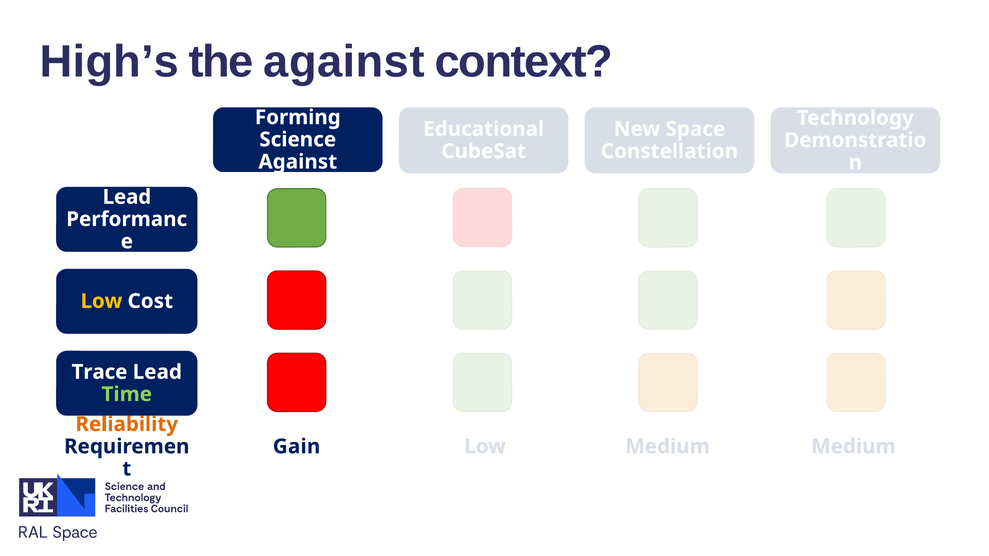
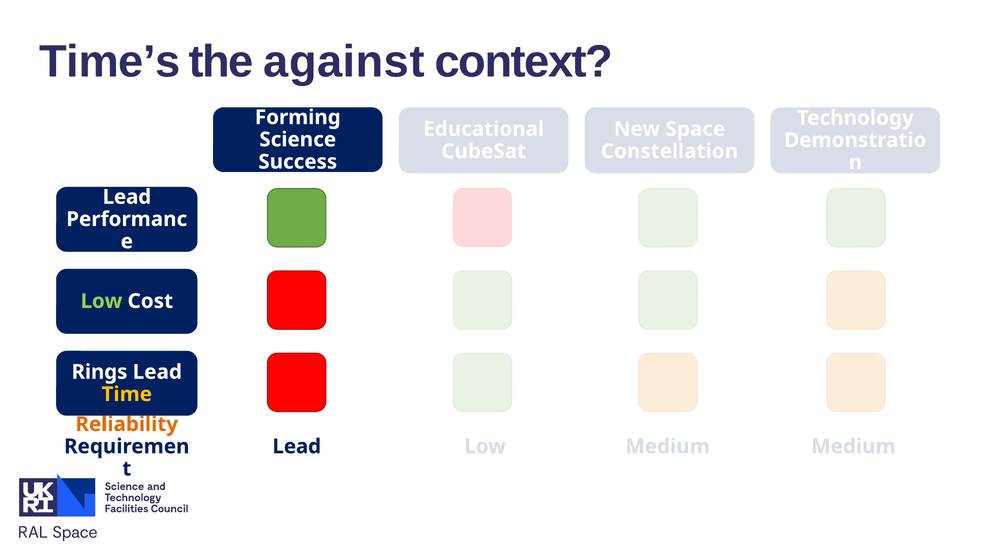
High’s: High’s -> Time’s (110, 62)
Against: Against -> Success (298, 162)
Low colour: yellow -> light green (101, 301)
Trace: Trace -> Rings (99, 372)
Time colour: light green -> yellow (127, 394)
Gain: Gain -> Lead (297, 447)
